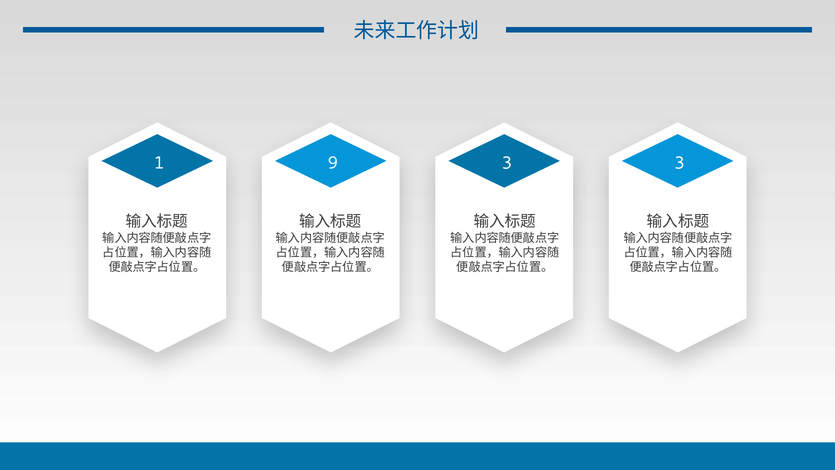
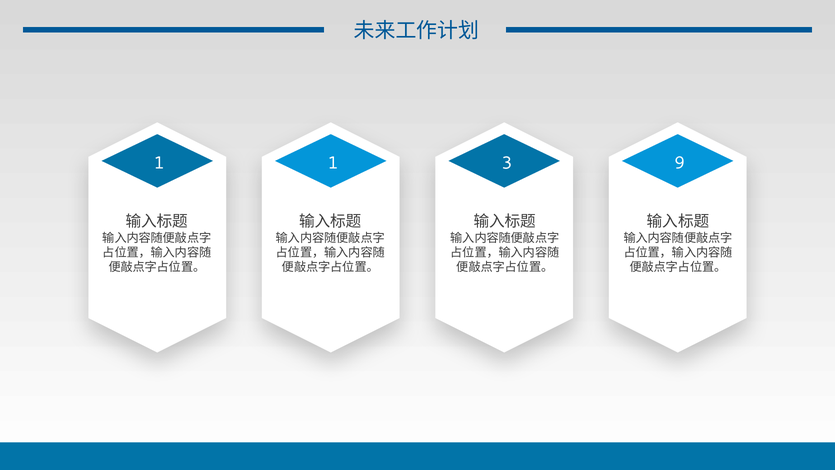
1 9: 9 -> 1 (333, 163)
3 3: 3 -> 9 (680, 163)
